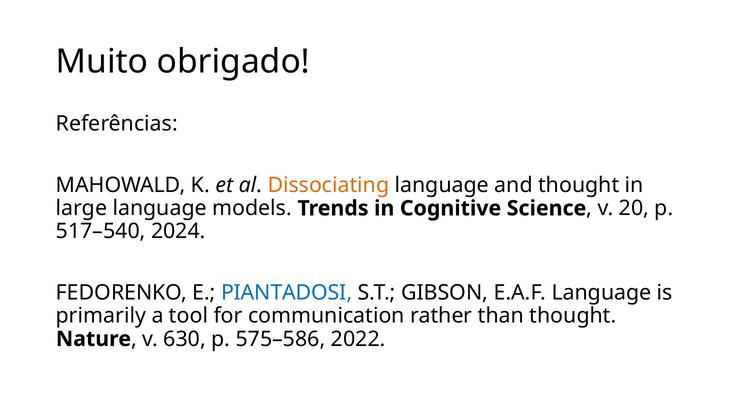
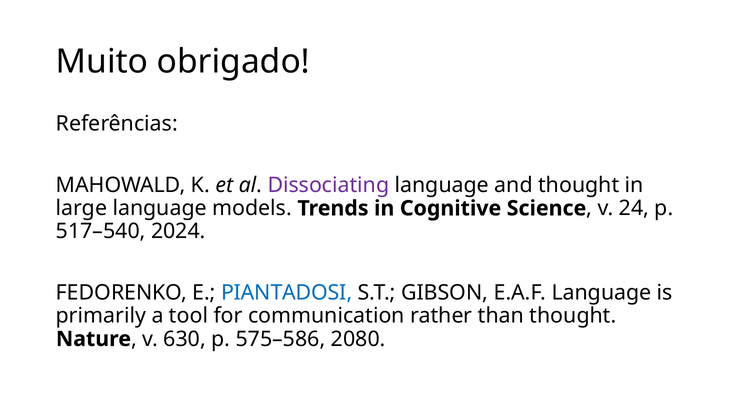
Dissociating colour: orange -> purple (328, 185)
20: 20 -> 24 (634, 208)
2022: 2022 -> 2080 (358, 339)
